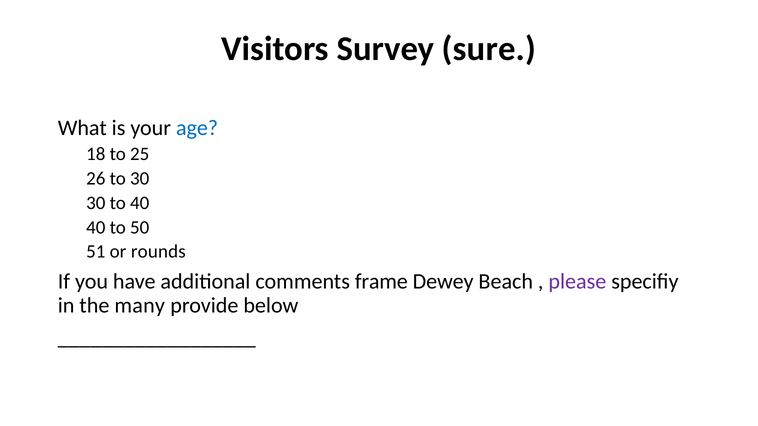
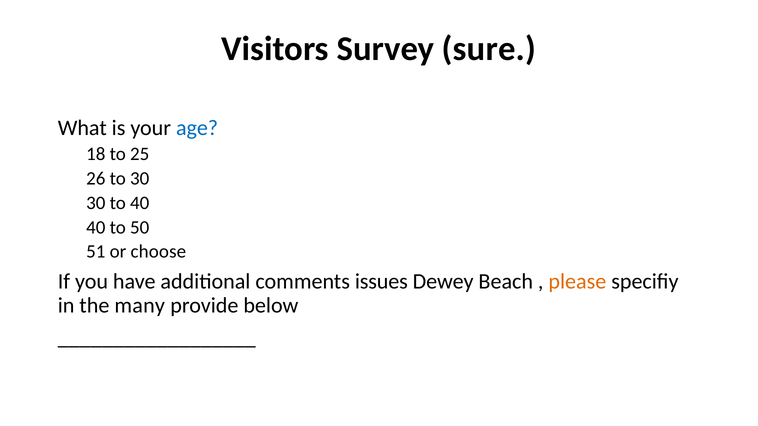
rounds: rounds -> choose (158, 252)
frame: frame -> issues (381, 282)
please colour: purple -> orange (577, 282)
